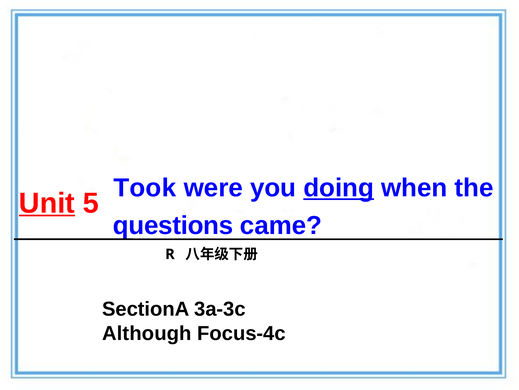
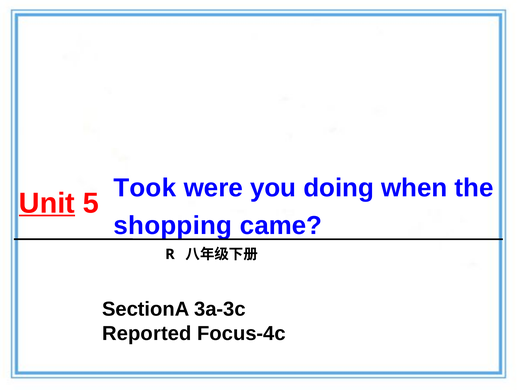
doing underline: present -> none (339, 188)
questions: questions -> shopping (173, 225)
Although: Although -> Reported (147, 333)
